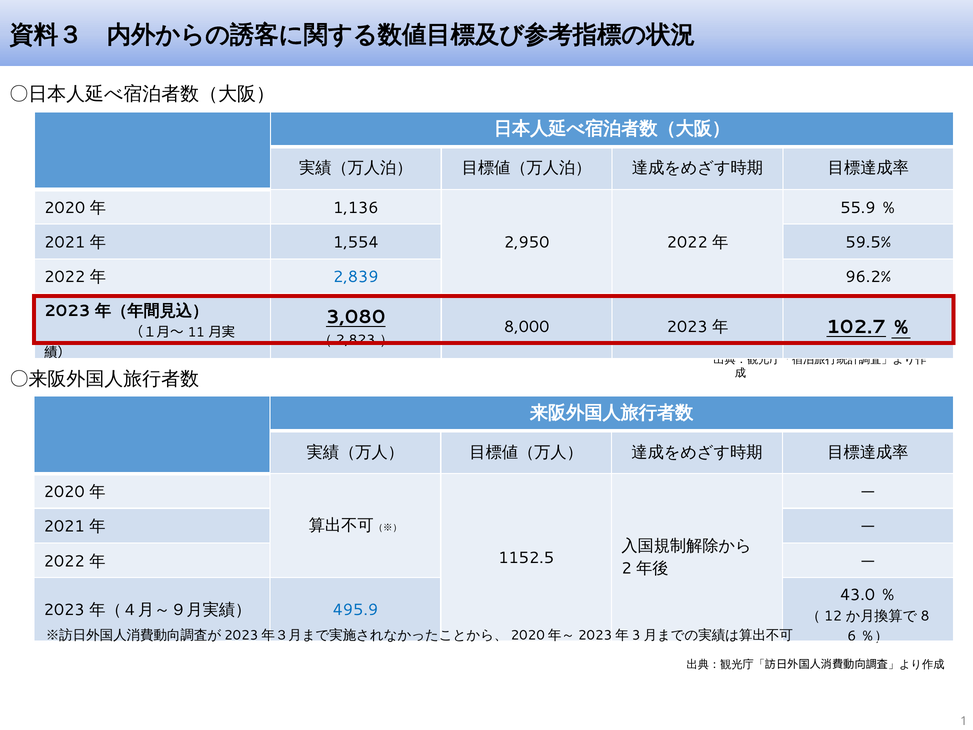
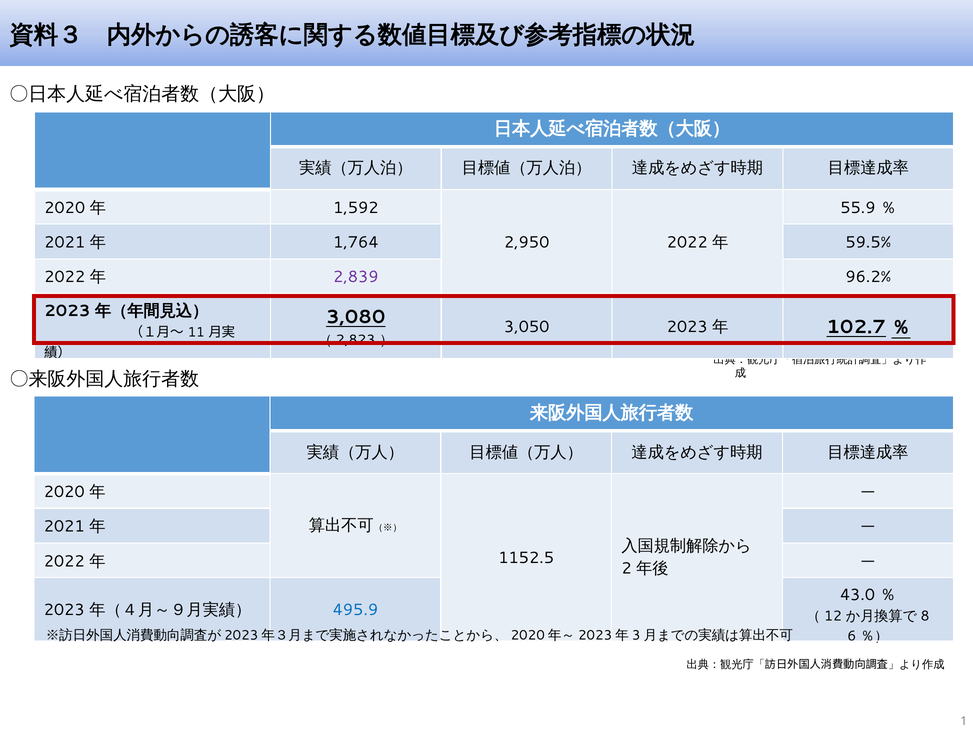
1,136: 1,136 -> 1,592 (356, 208)
1,554: 1,554 -> 1,764 (356, 242)
2,839 colour: blue -> purple (356, 277)
8,000: 8,000 -> 3,050 (527, 327)
